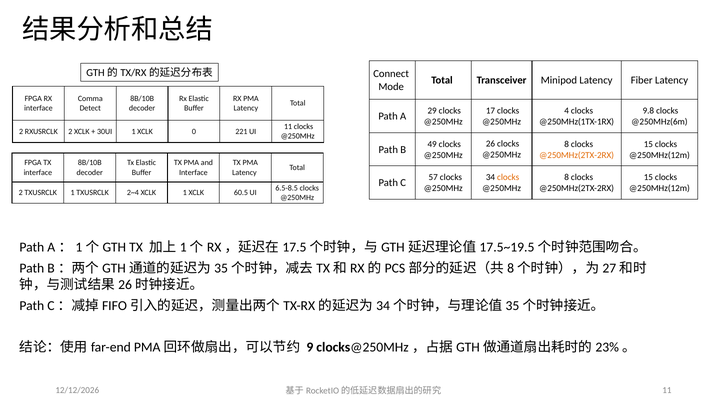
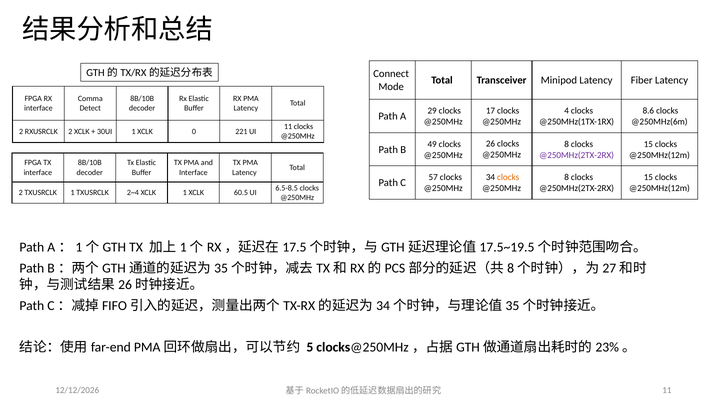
9.8: 9.8 -> 8.6 (648, 111)
@250MHz(2TX-2RX colour: orange -> purple (577, 155)
9: 9 -> 5 (310, 347)
